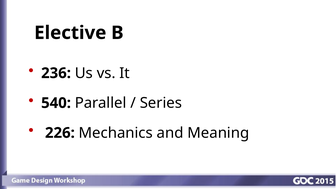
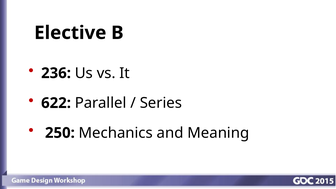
540: 540 -> 622 (56, 103)
226: 226 -> 250 (60, 133)
